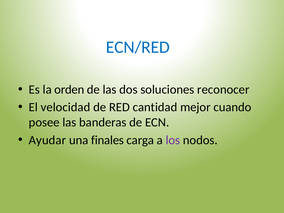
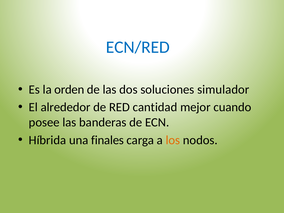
reconocer: reconocer -> simulador (223, 90)
velocidad: velocidad -> alrededor (66, 107)
Ayudar: Ayudar -> Híbrida (47, 140)
los colour: purple -> orange (173, 140)
